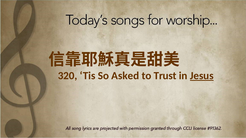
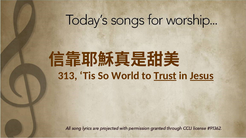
320: 320 -> 313 (68, 76)
Asked: Asked -> World (125, 76)
Trust underline: none -> present (165, 76)
